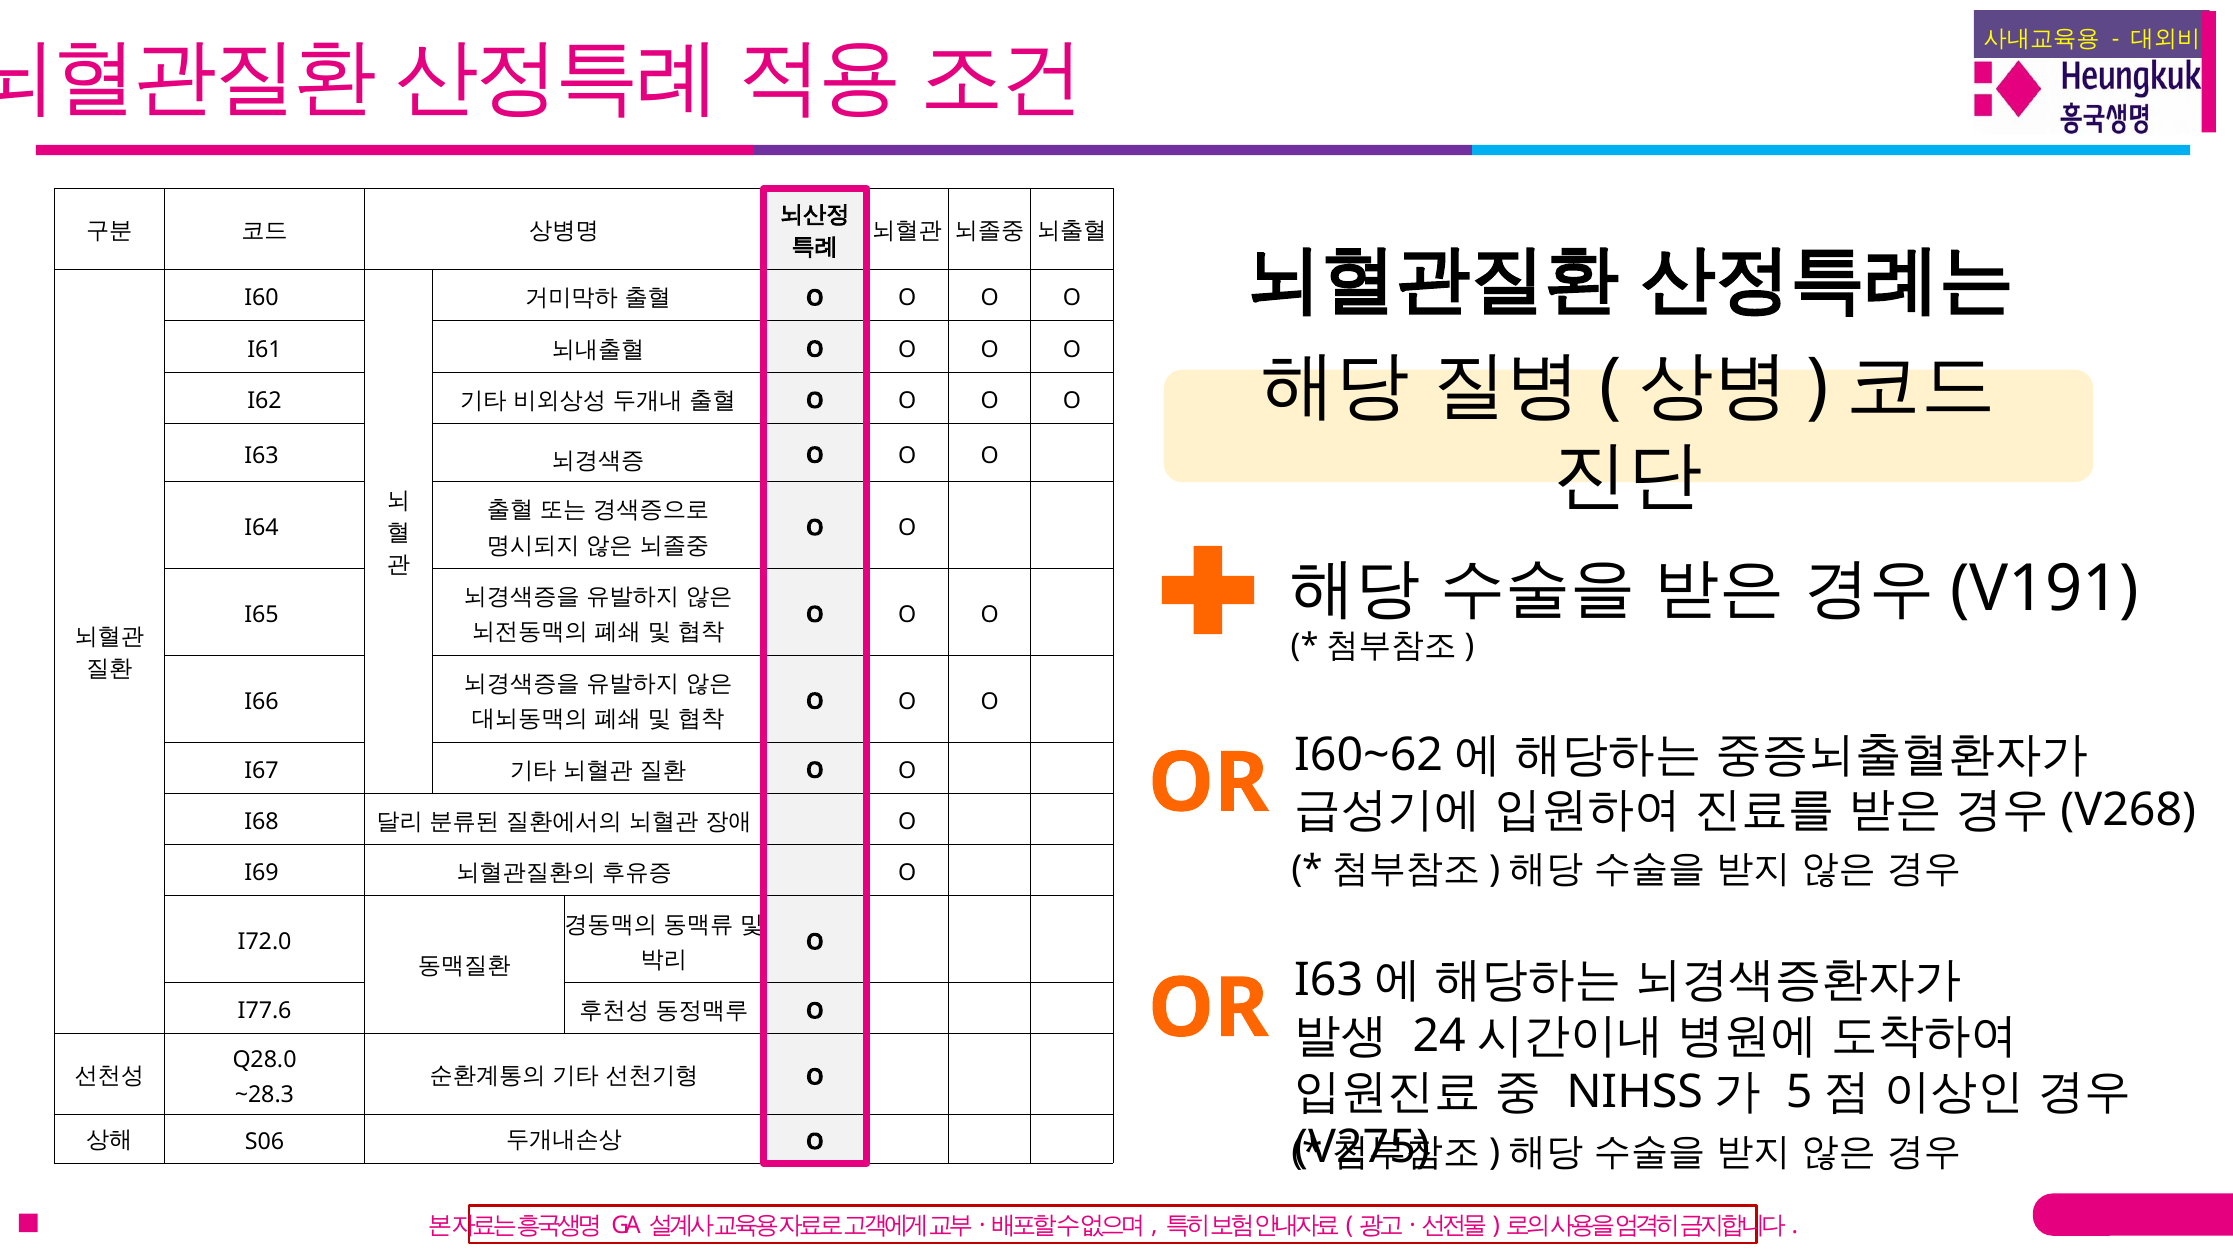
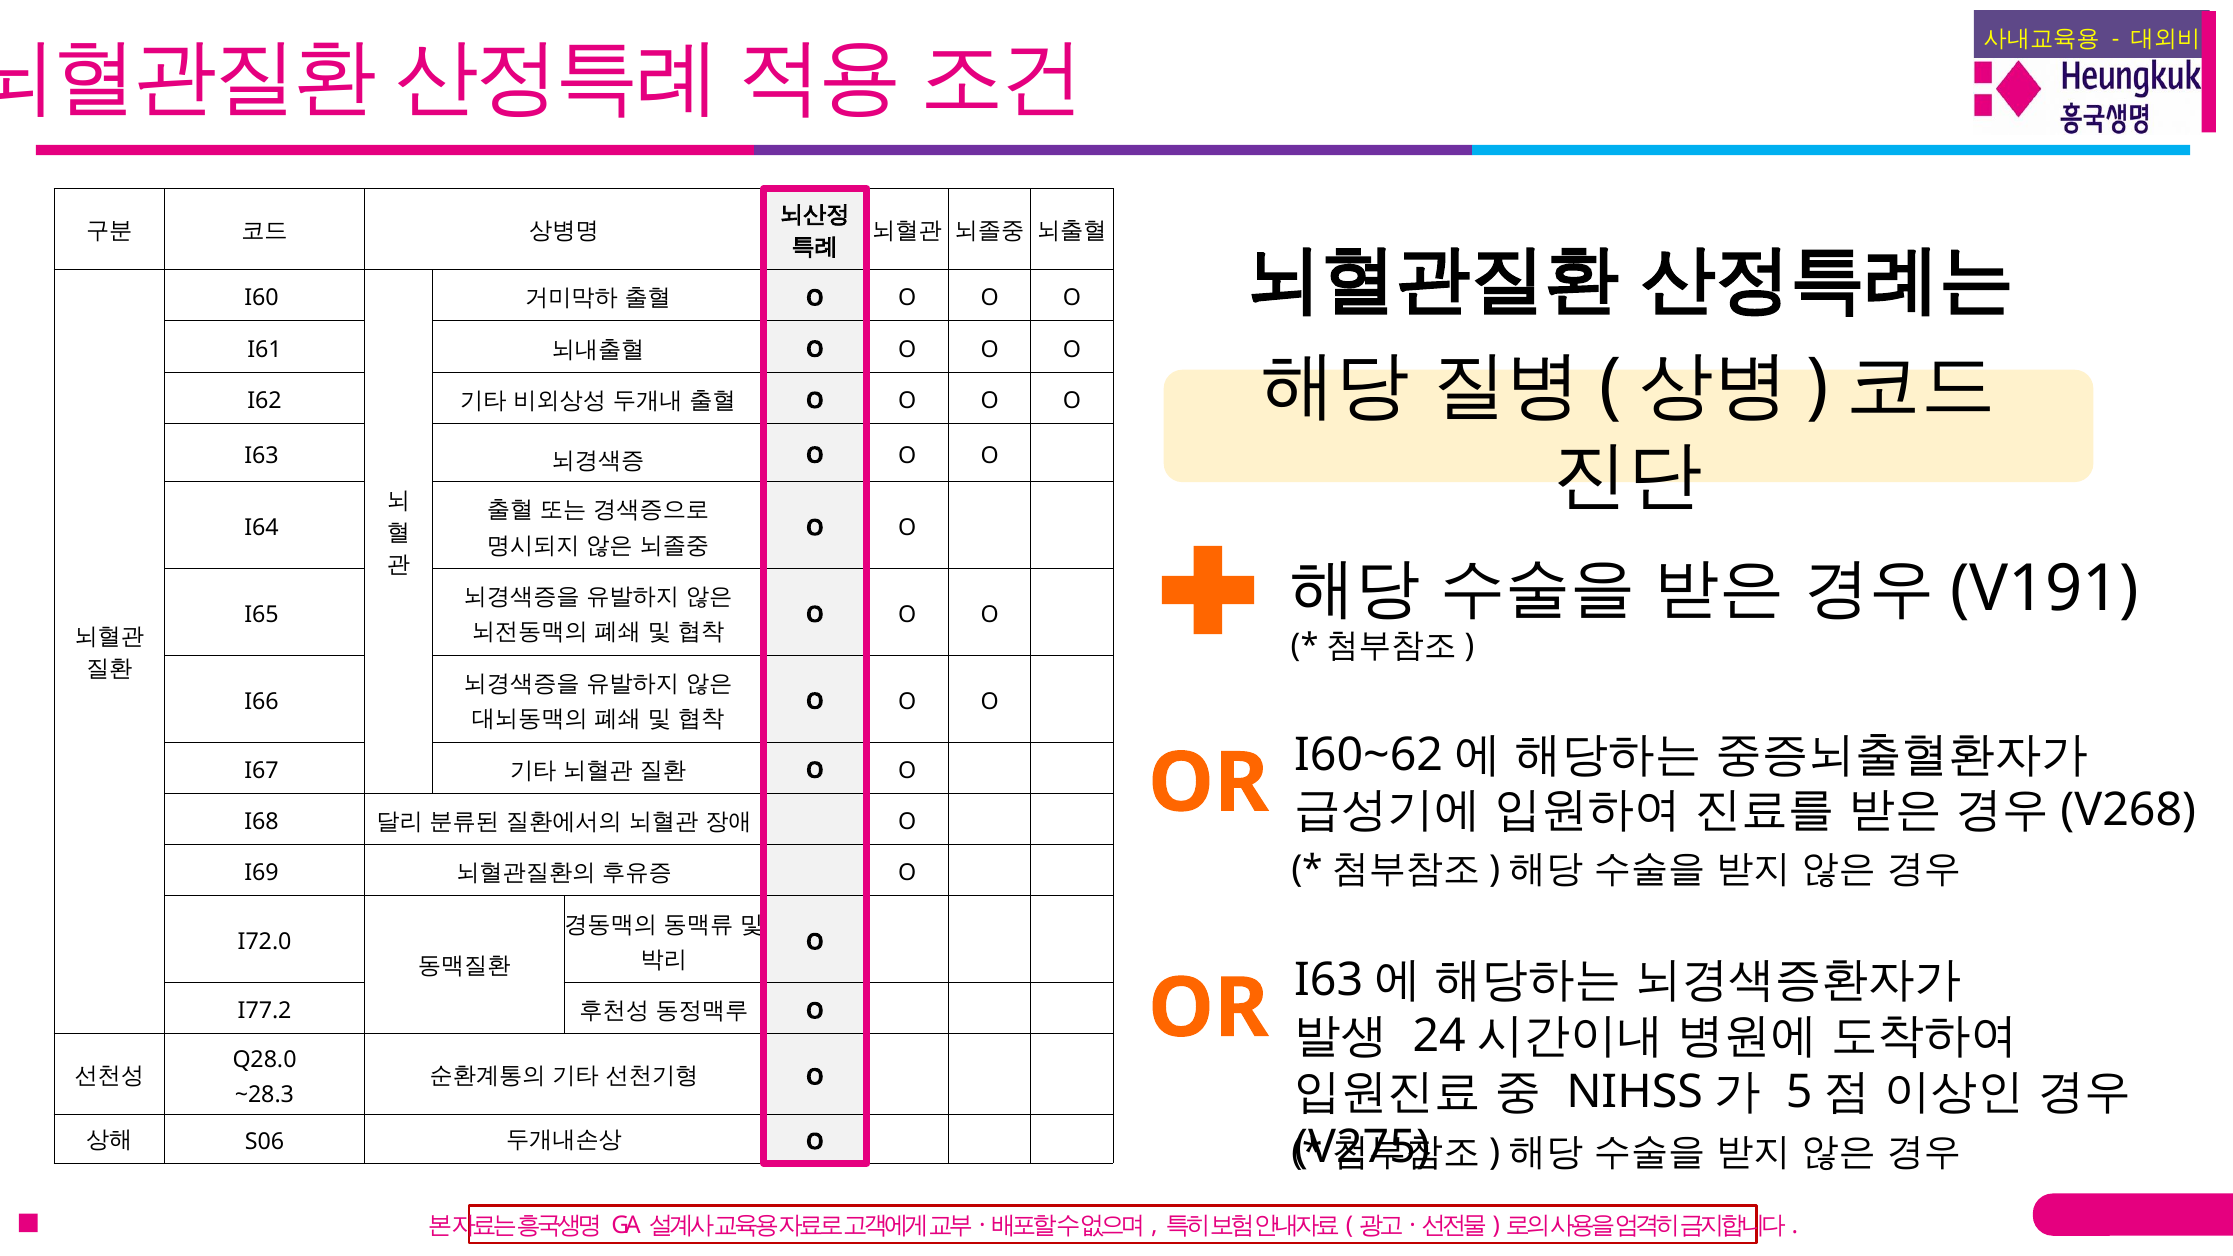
I77.6: I77.6 -> I77.2 (265, 1011)
